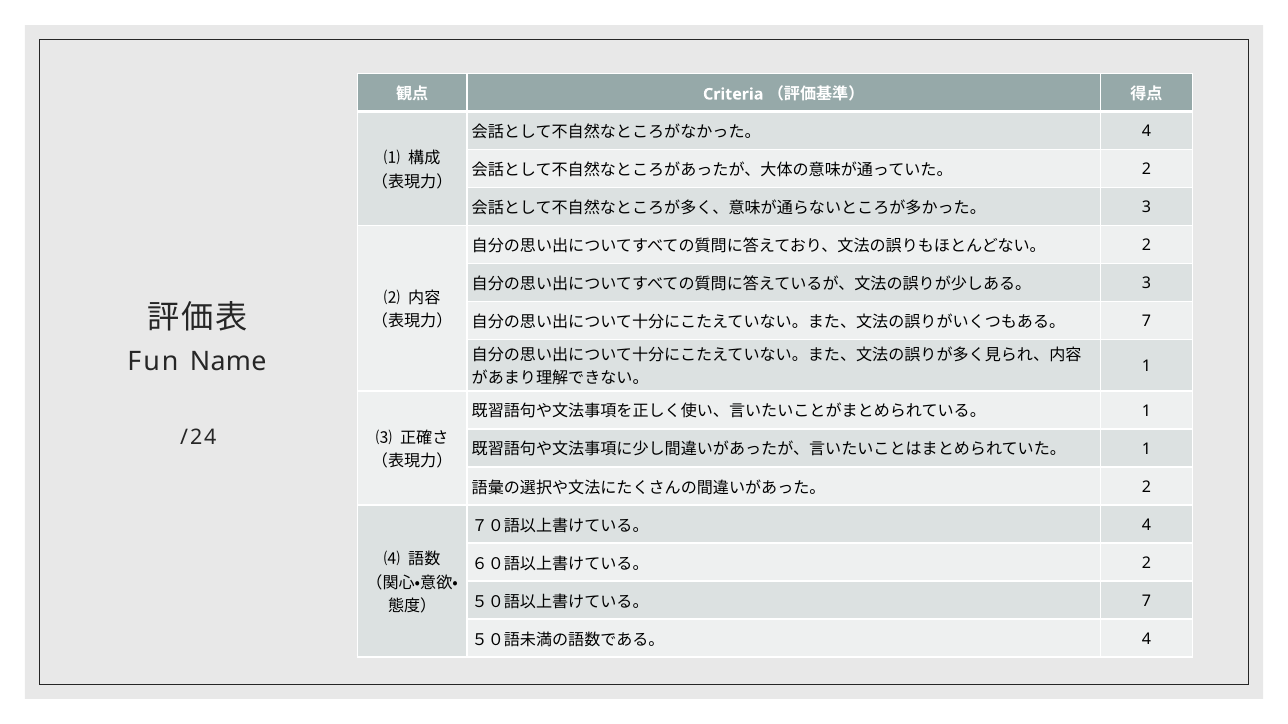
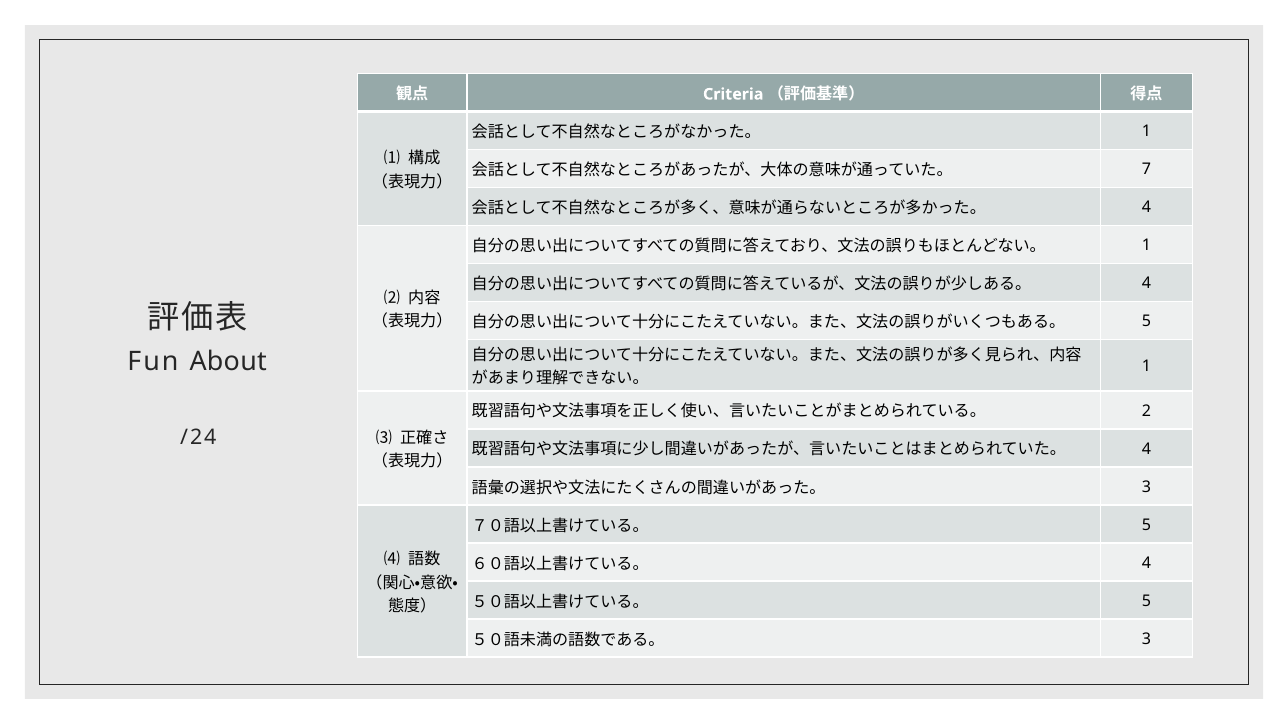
4: 4 -> 1 (1147, 132)
2: 2 -> 7 (1147, 170)
3: 3 -> 4 (1147, 208)
2: 2 -> 1 (1147, 246)
3: 3 -> 4 (1147, 284)
7: 7 -> 5 (1147, 322)
Name: Name -> About (228, 362)
1: 1 -> 2 (1147, 411)
1: 1 -> 4 (1147, 449)
2: 2 -> 3 (1147, 487)
4: 4 -> 5 (1147, 525)
2: 2 -> 4 (1147, 563)
7: 7 -> 5 (1147, 601)
4: 4 -> 3 (1147, 639)
